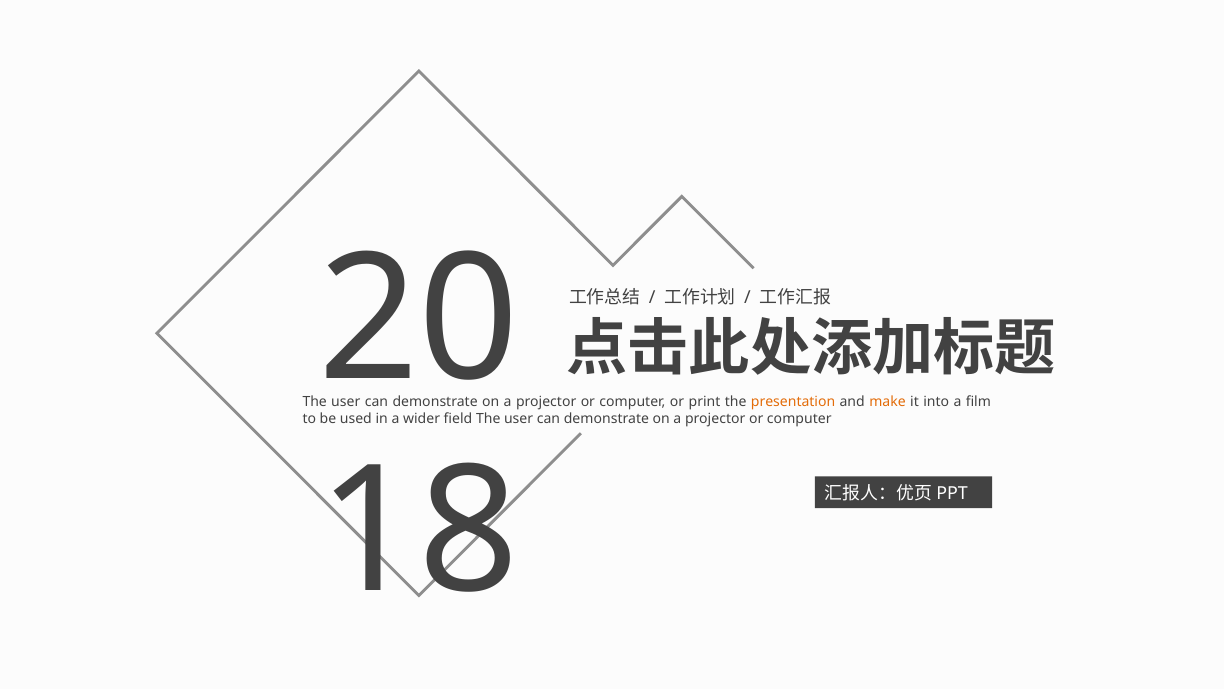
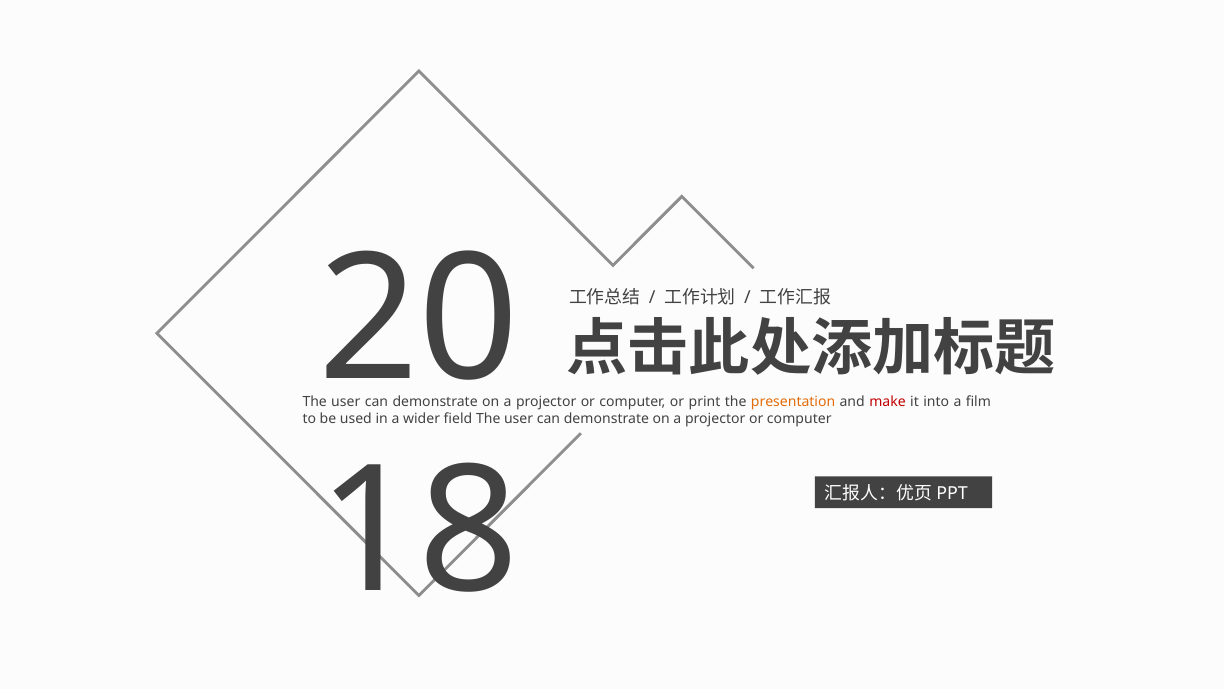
make colour: orange -> red (888, 402)
